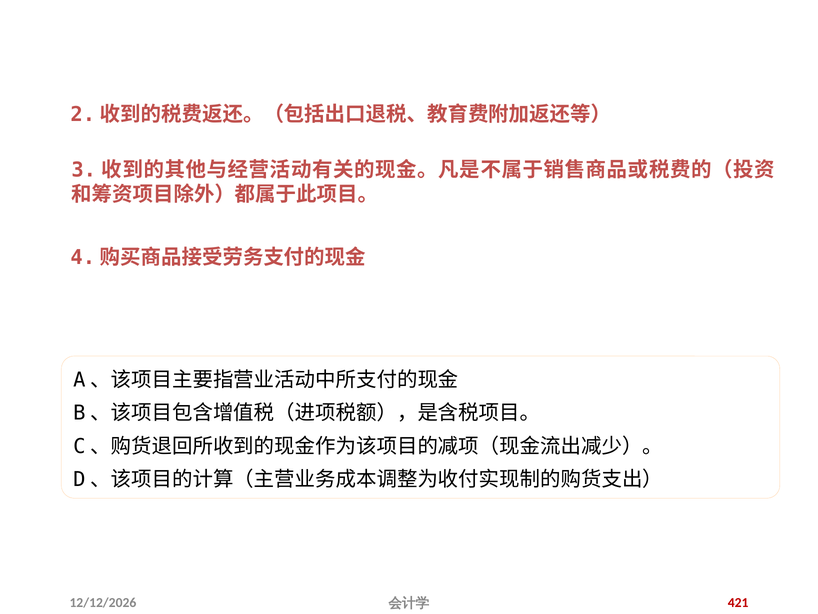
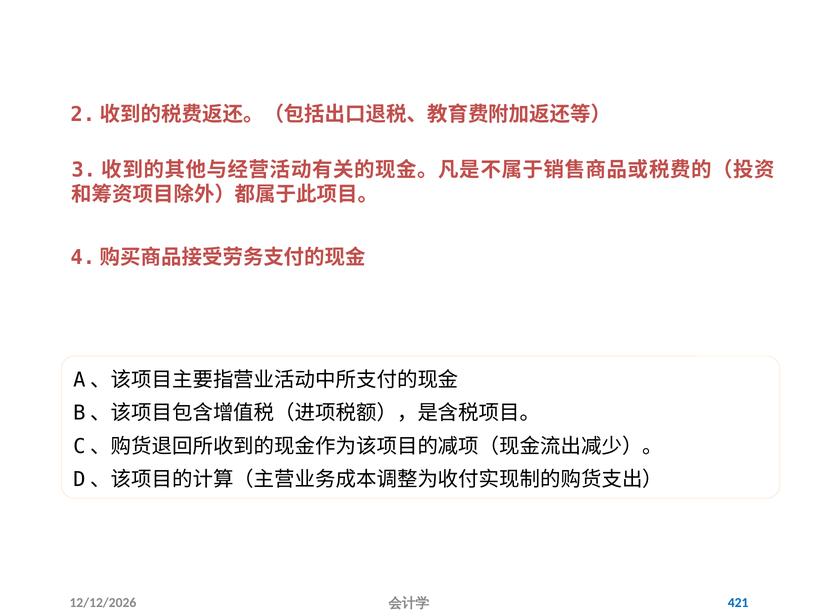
421 colour: red -> blue (738, 602)
